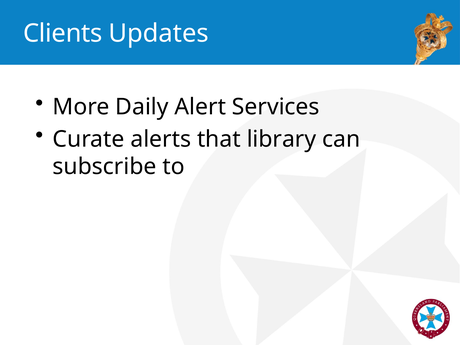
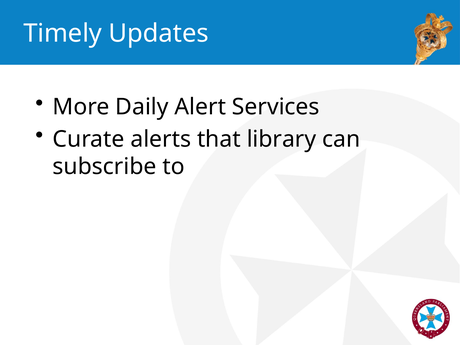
Clients: Clients -> Timely (63, 33)
